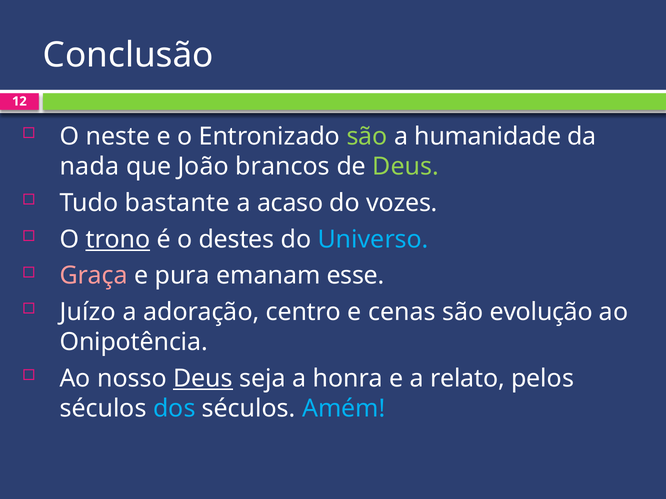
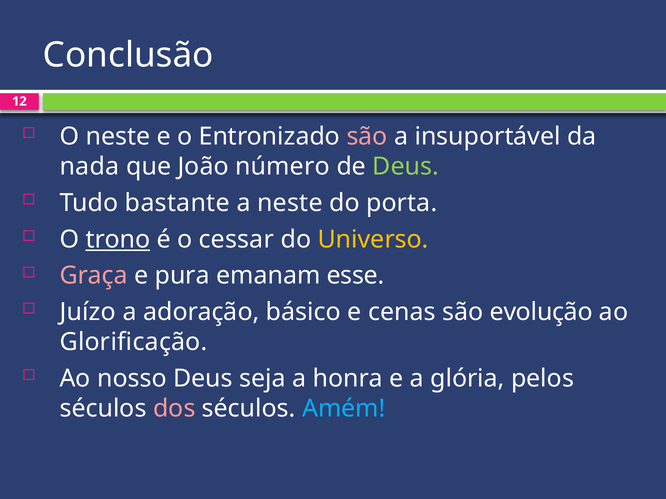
são colour: light green -> pink (367, 137)
humanidade: humanidade -> insuportável (488, 137)
brancos: brancos -> número (283, 167)
a acaso: acaso -> neste (290, 203)
vozes: vozes -> porta (402, 203)
destes: destes -> cessar (236, 240)
Universo colour: light blue -> yellow (373, 240)
centro: centro -> básico (303, 312)
Onipotência: Onipotência -> Glorificação (134, 342)
Deus underline: present -> none (203, 379)
relato: relato -> glória (467, 379)
dos colour: light blue -> pink (174, 409)
